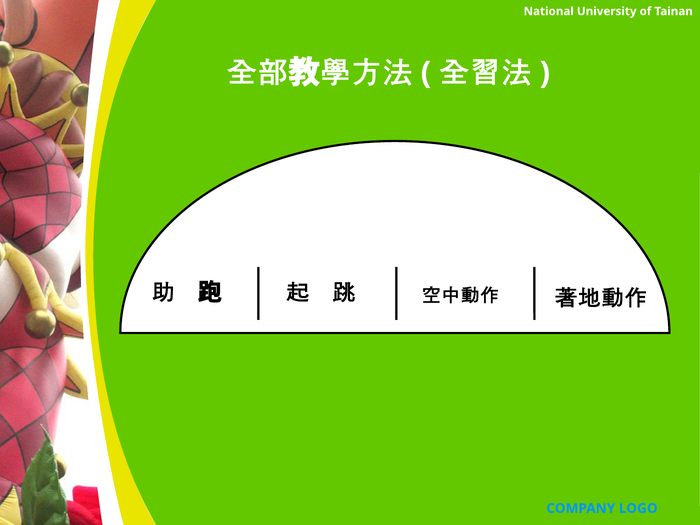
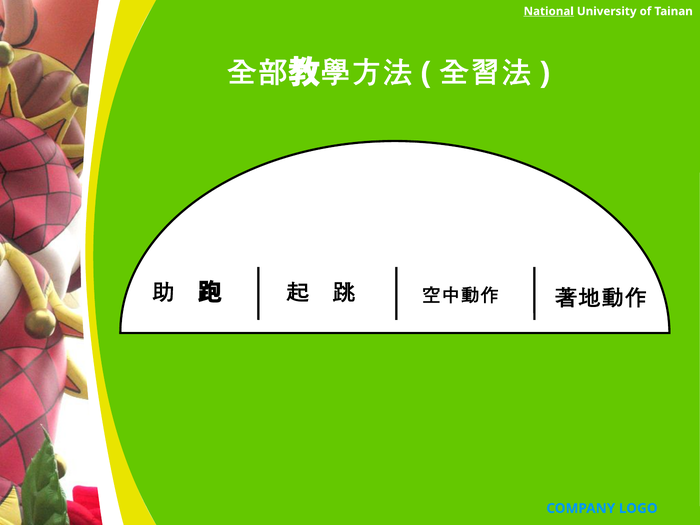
National underline: none -> present (549, 11)
